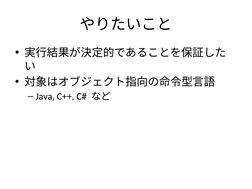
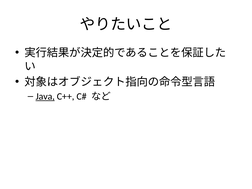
Java underline: none -> present (45, 96)
